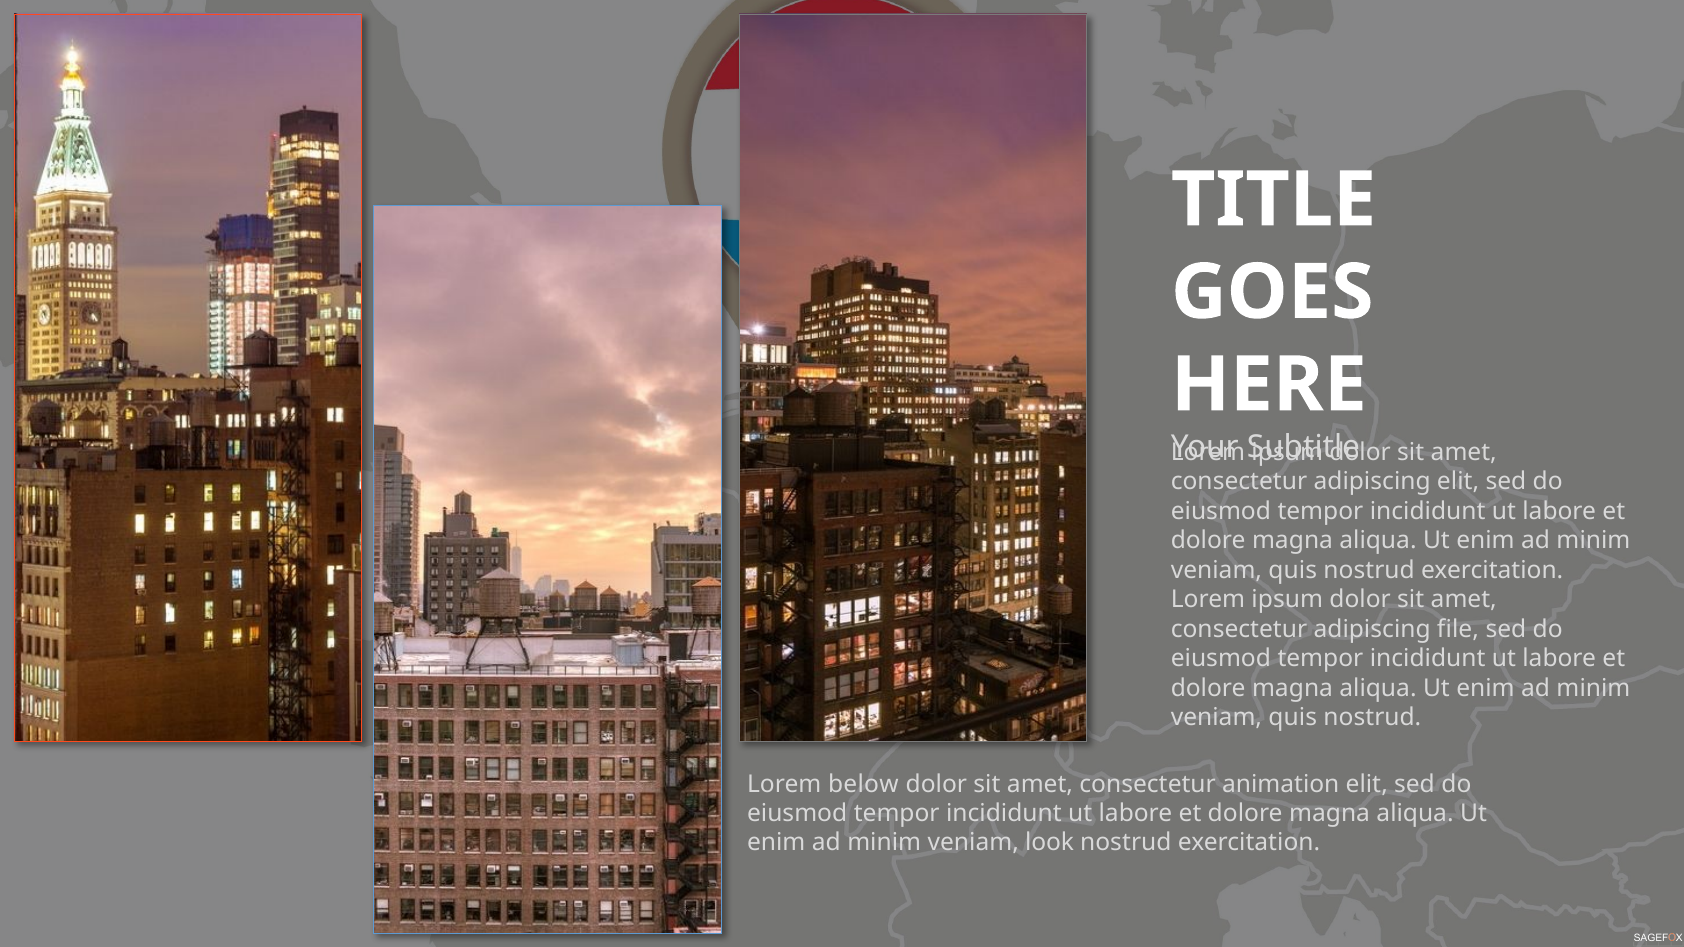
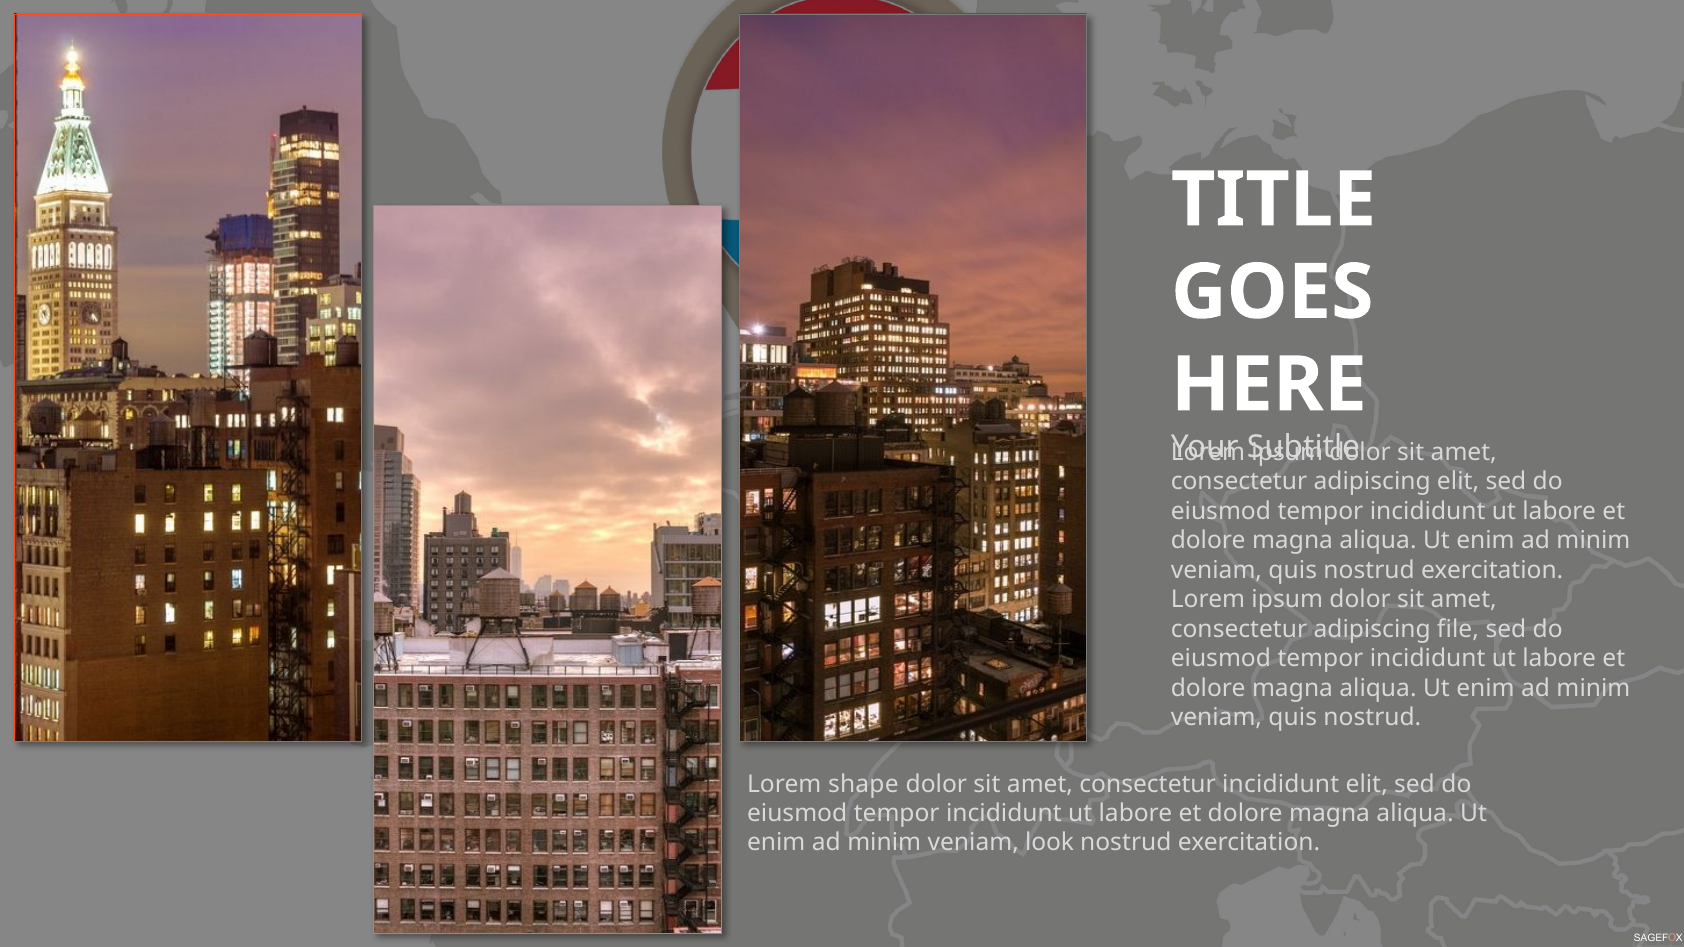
below: below -> shape (863, 784)
consectetur animation: animation -> incididunt (1281, 784)
